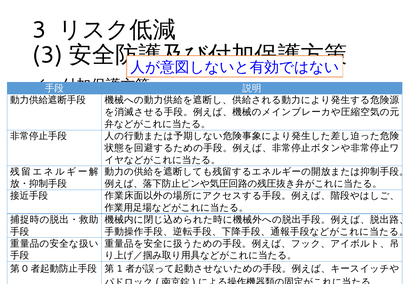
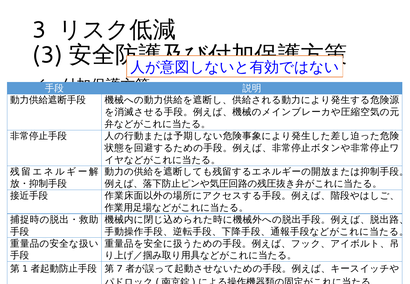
0: 0 -> 1 (25, 269)
1: 1 -> 7 (120, 269)
